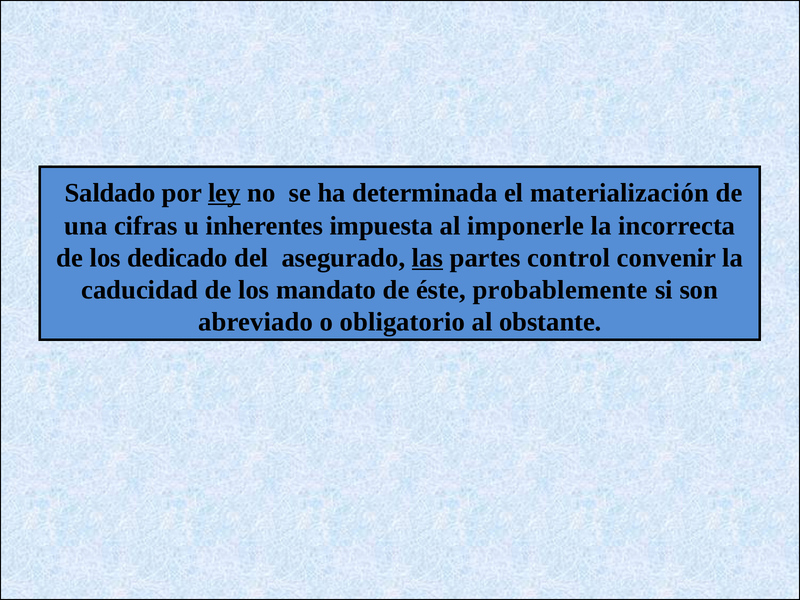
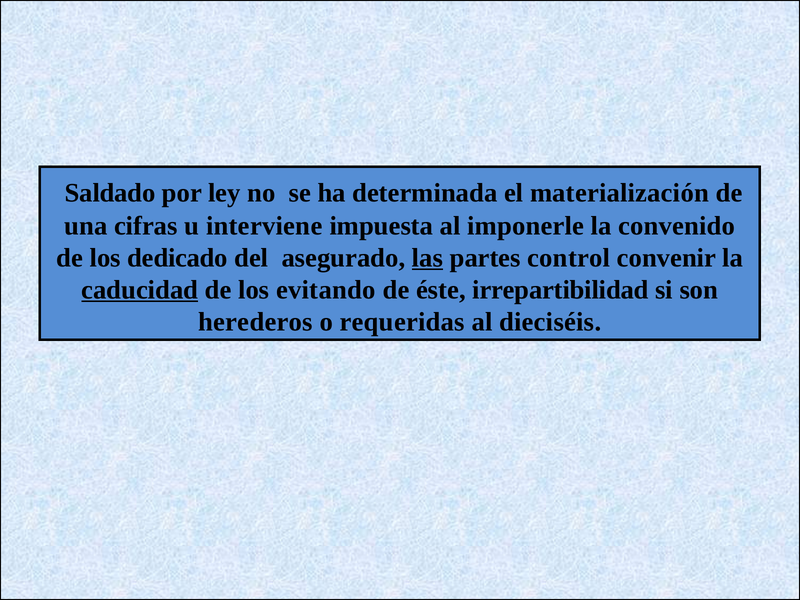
ley underline: present -> none (224, 193)
inherentes: inherentes -> interviene (264, 226)
incorrecta: incorrecta -> convenido (677, 226)
caducidad underline: none -> present (140, 290)
mandato: mandato -> evitando (326, 290)
probablemente: probablemente -> irrepartibilidad (561, 290)
abreviado: abreviado -> herederos (255, 322)
obligatorio: obligatorio -> requeridas (402, 322)
obstante: obstante -> dieciséis (550, 322)
